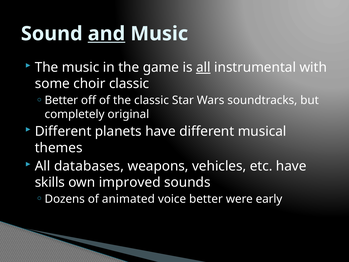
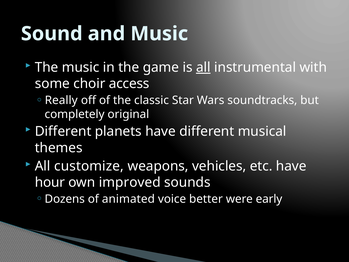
and underline: present -> none (106, 34)
choir classic: classic -> access (129, 84)
Better: Better -> Really (61, 100)
databases: databases -> customize (89, 166)
skills: skills -> hour (50, 182)
